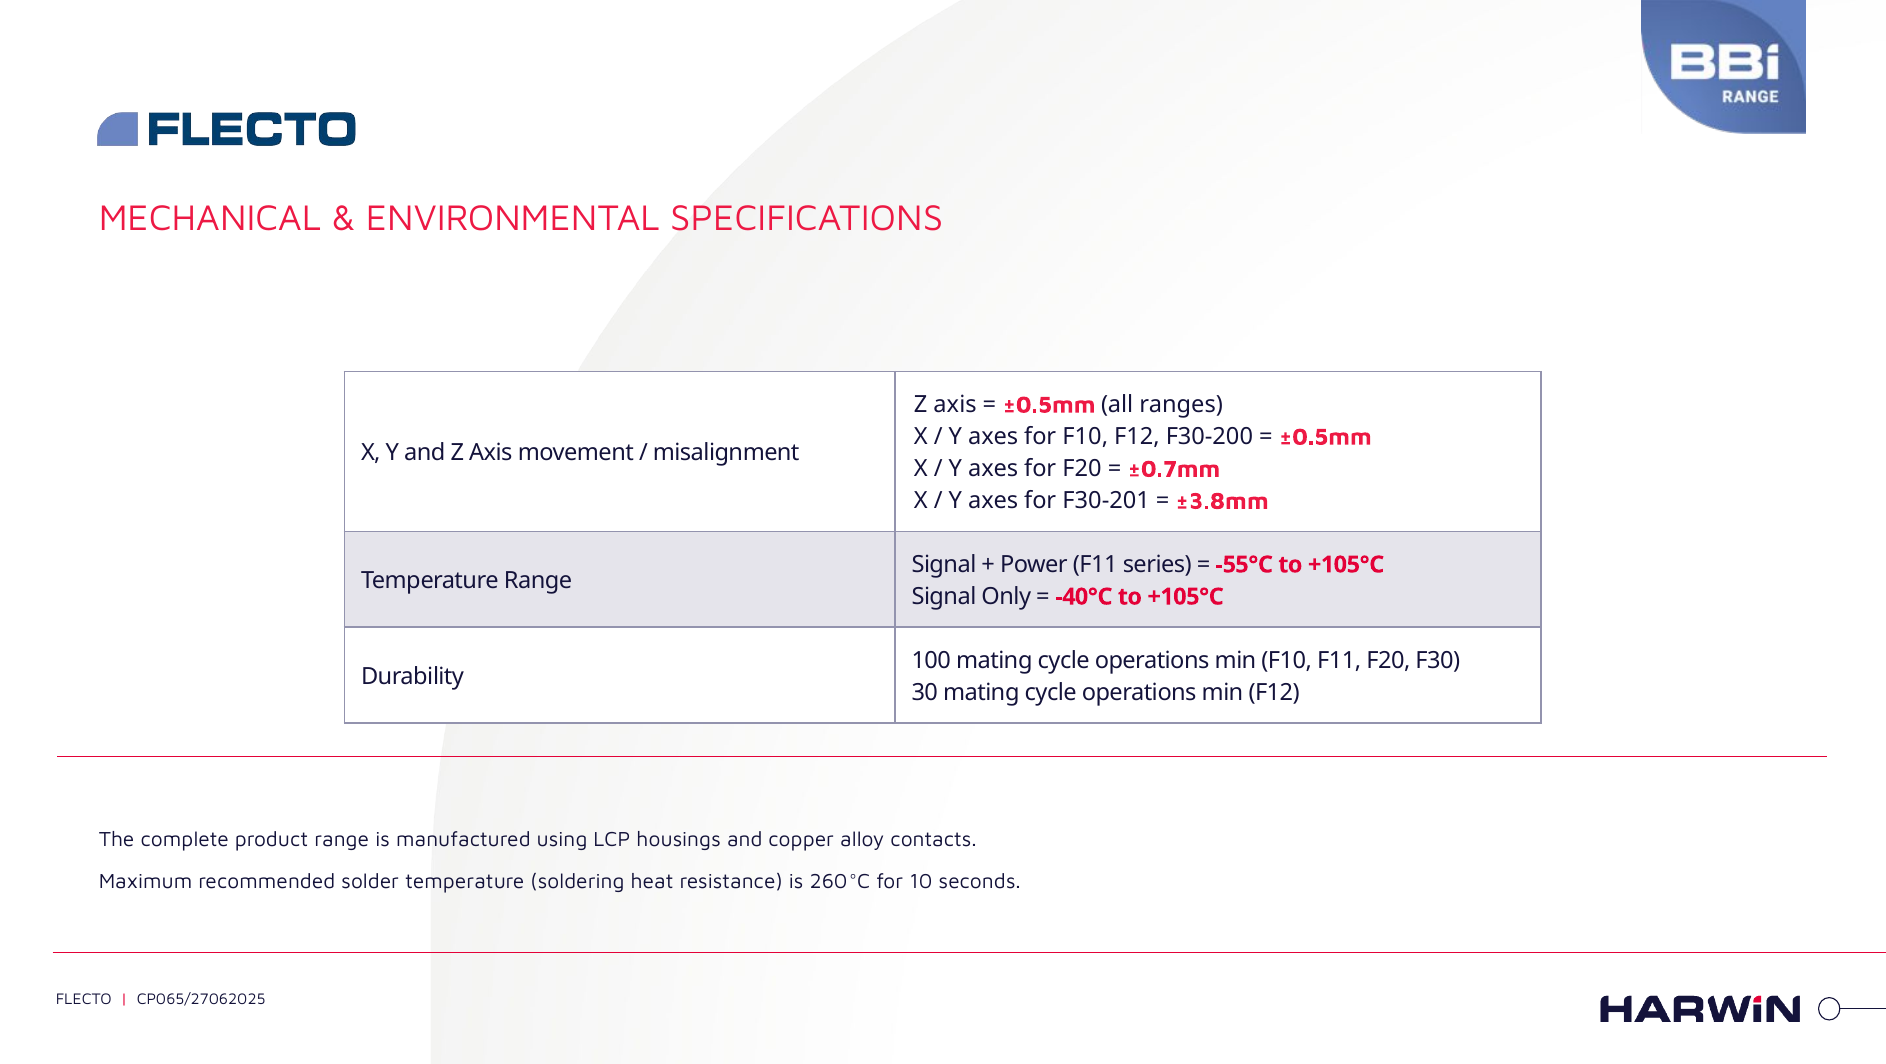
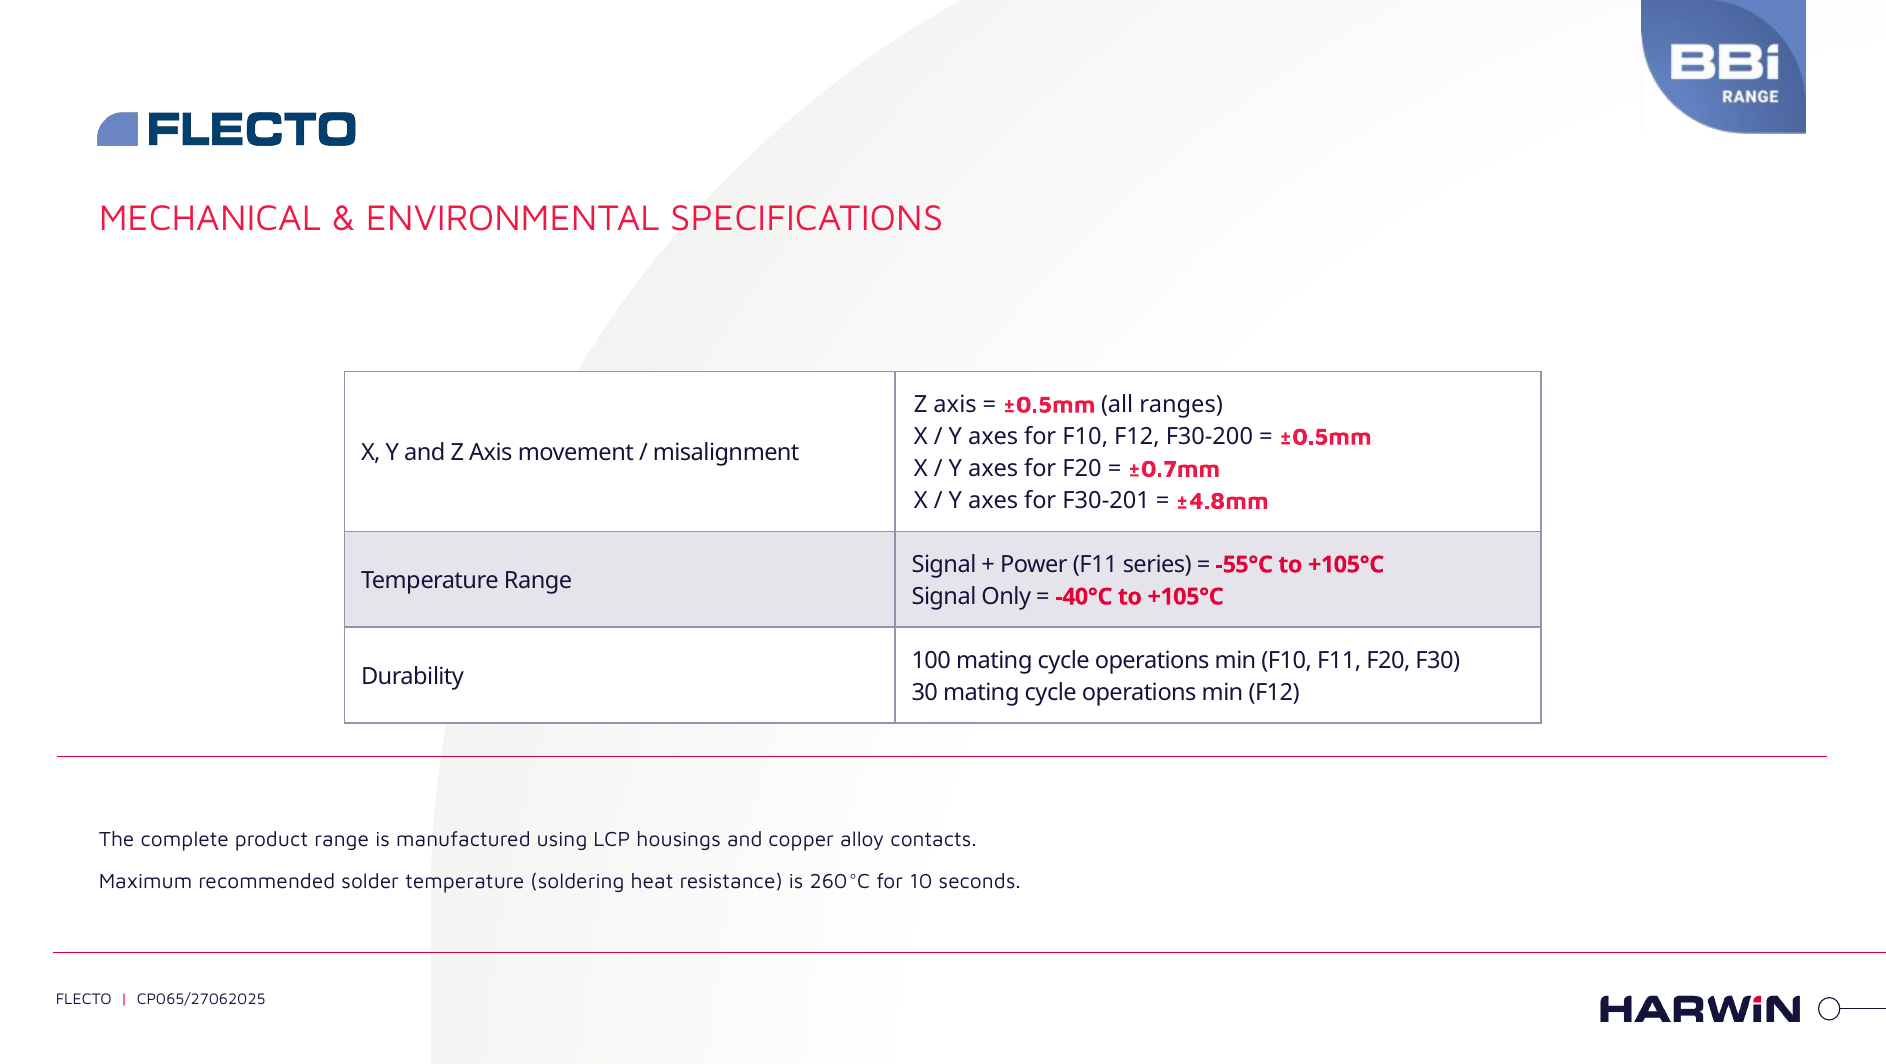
±3.8mm: ±3.8mm -> ±4.8mm (1222, 501)
